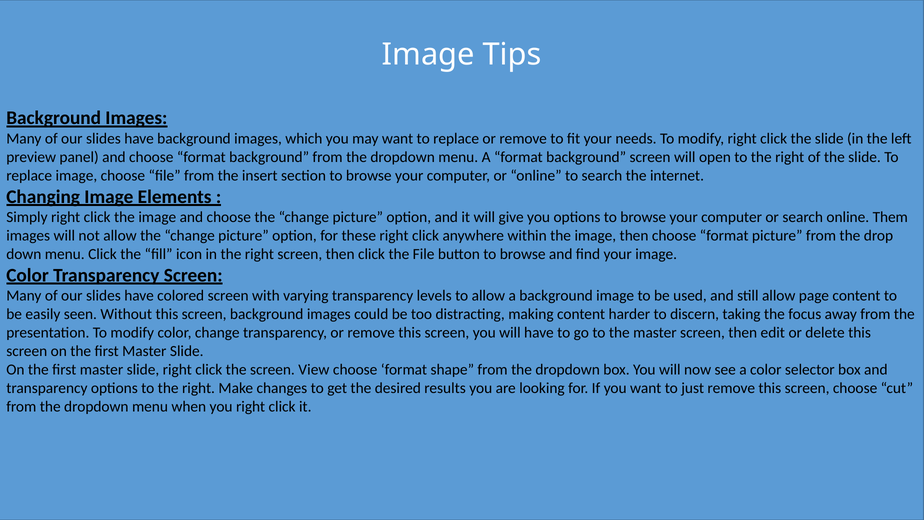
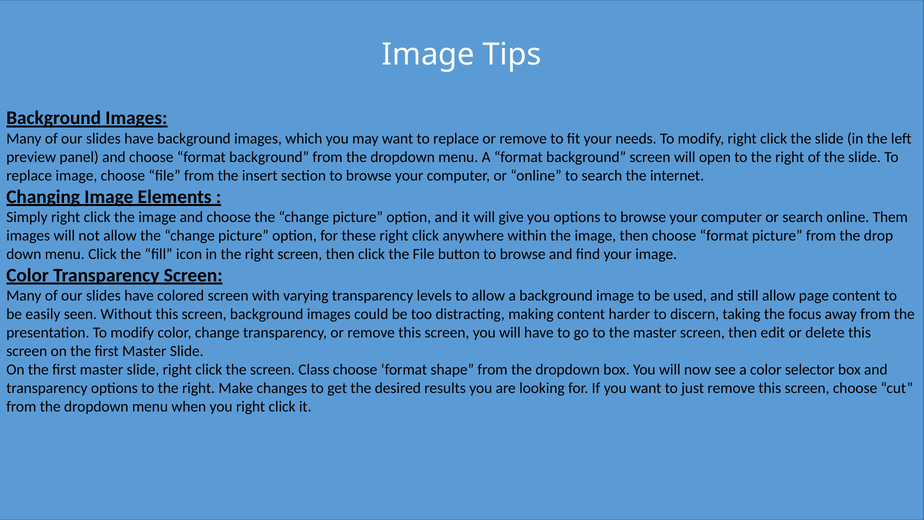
View: View -> Class (314, 369)
